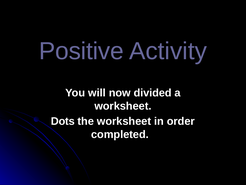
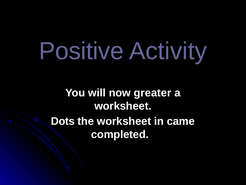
divided: divided -> greater (153, 93)
order: order -> came (181, 121)
